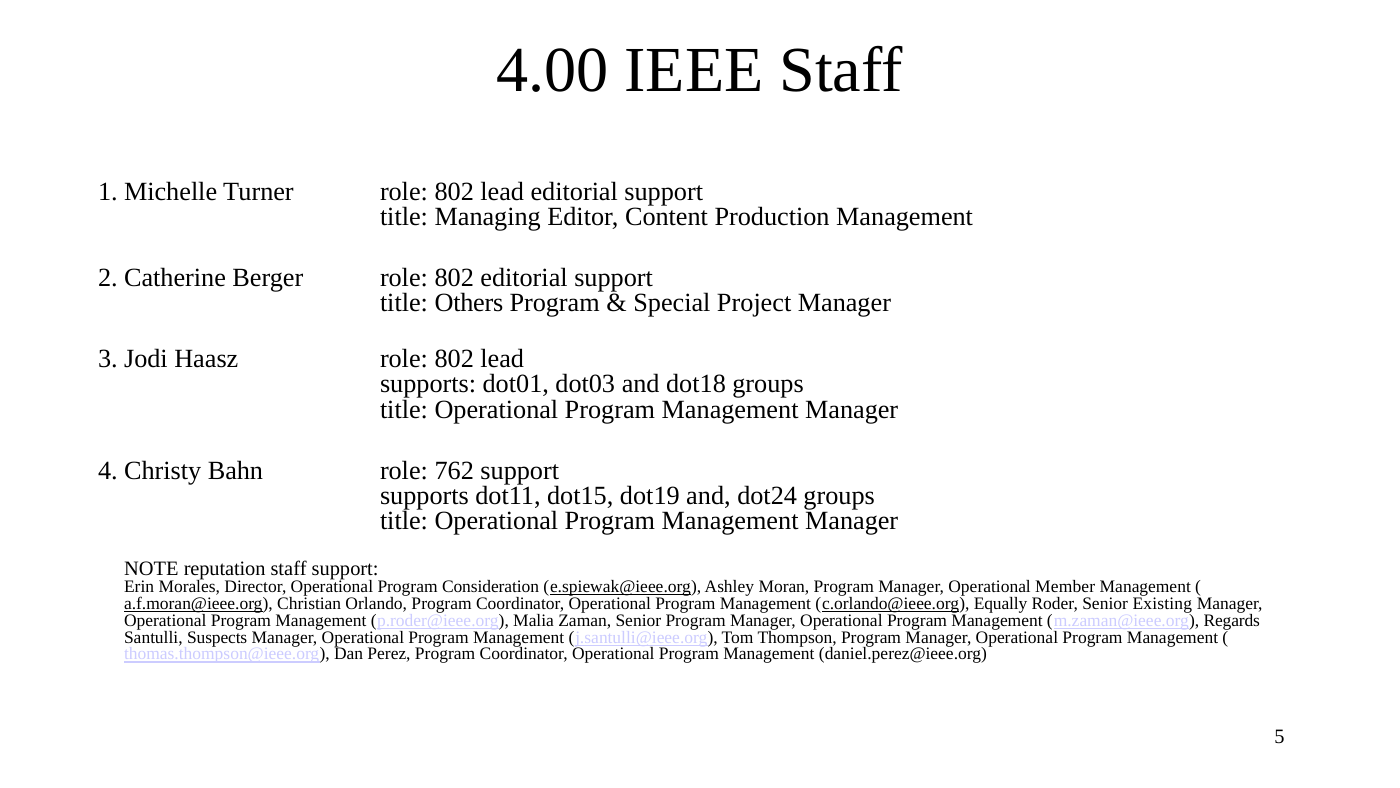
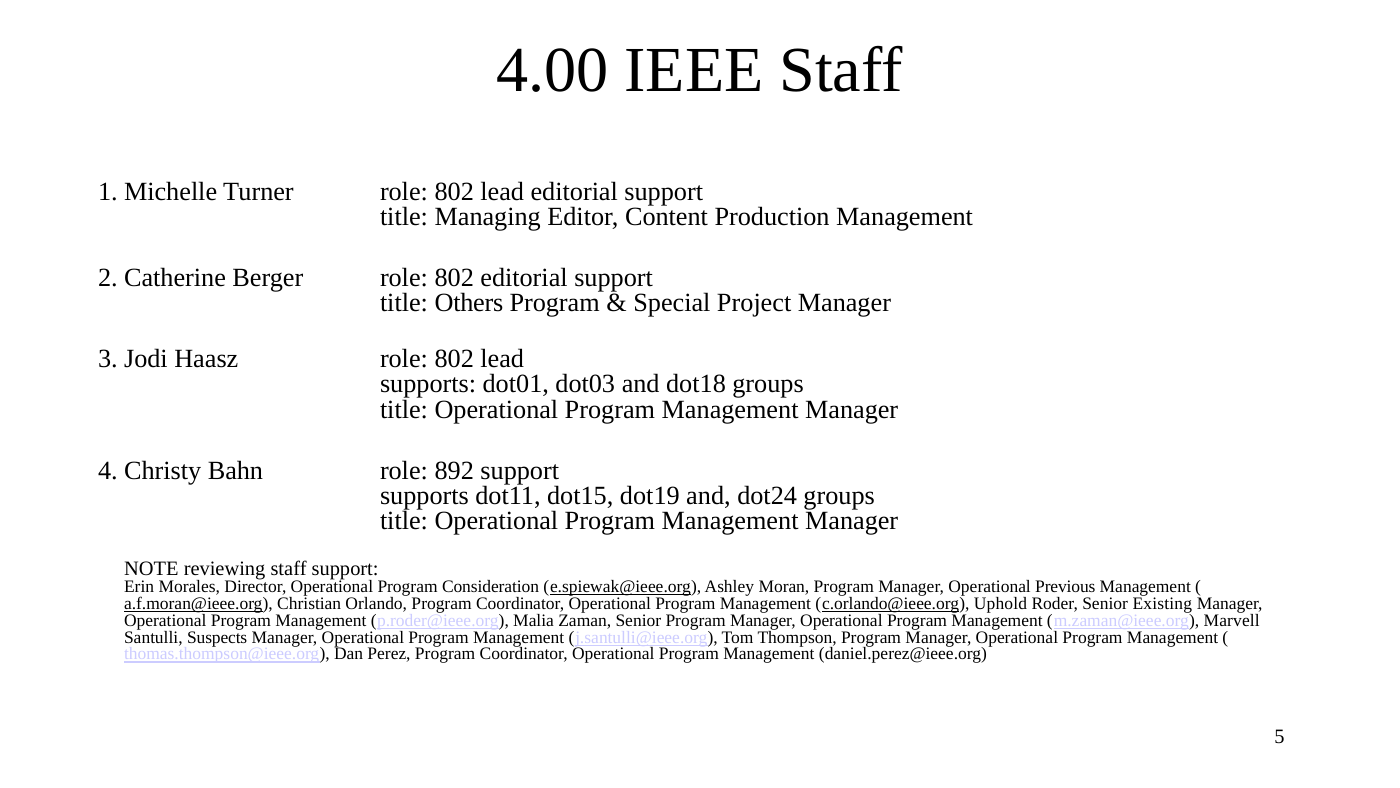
762: 762 -> 892 (454, 470)
reputation: reputation -> reviewing (225, 568)
Member: Member -> Previous (1065, 587)
Equally: Equally -> Uphold (1000, 603)
Regards: Regards -> Marvell (1232, 620)
